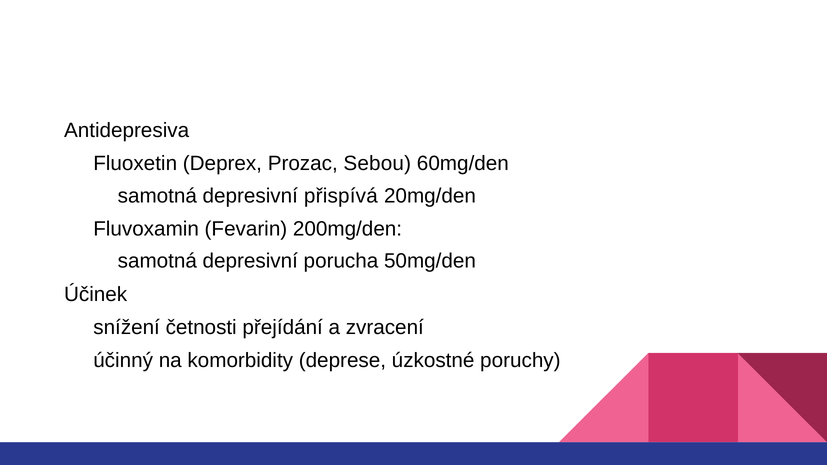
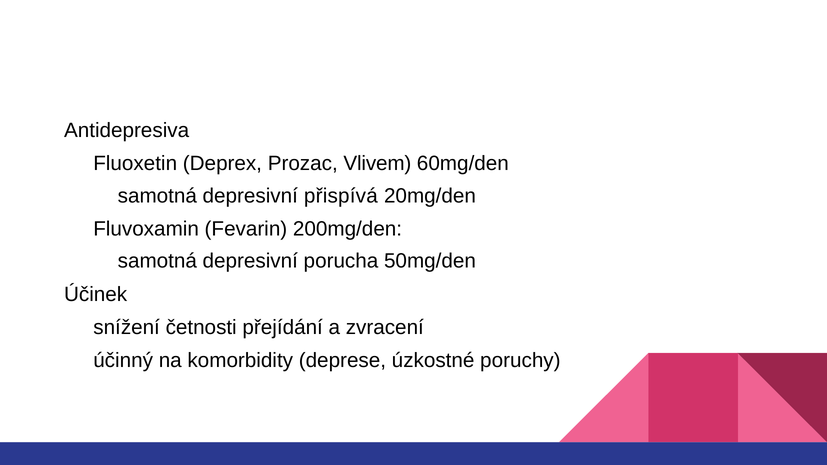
Sebou: Sebou -> Vlivem (377, 163)
